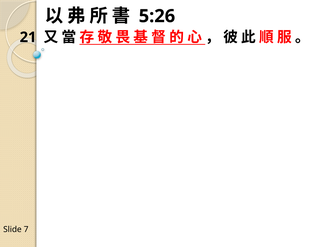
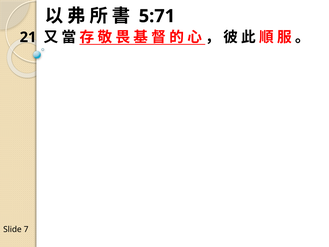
5:26: 5:26 -> 5:71 (157, 16)
